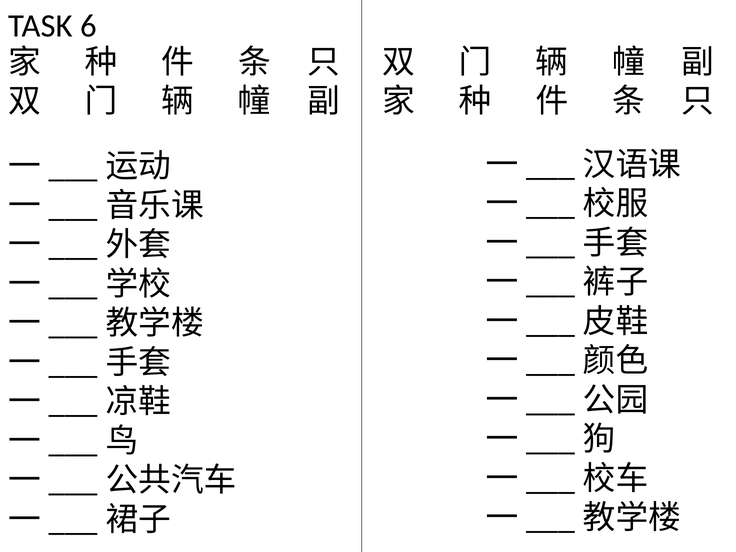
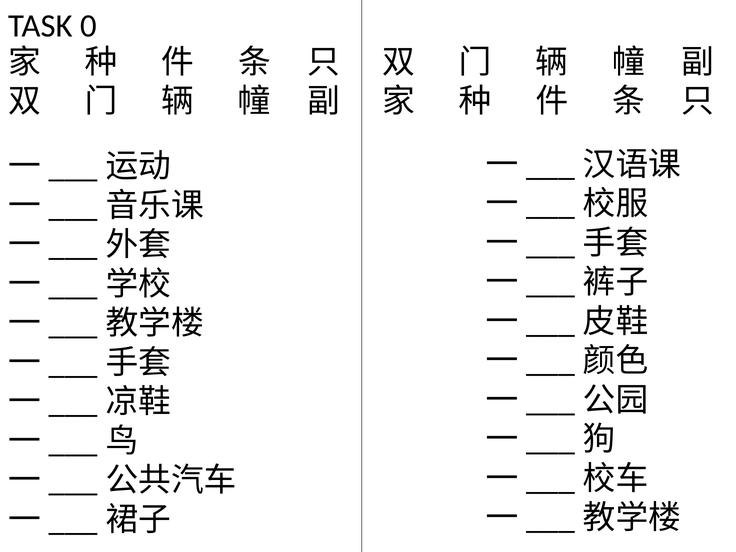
6: 6 -> 0 (88, 26)
